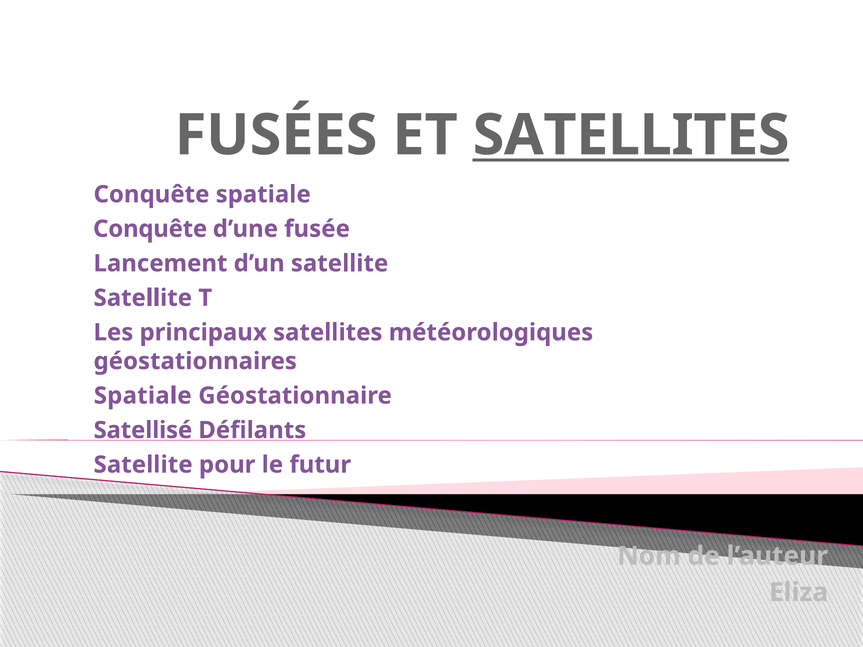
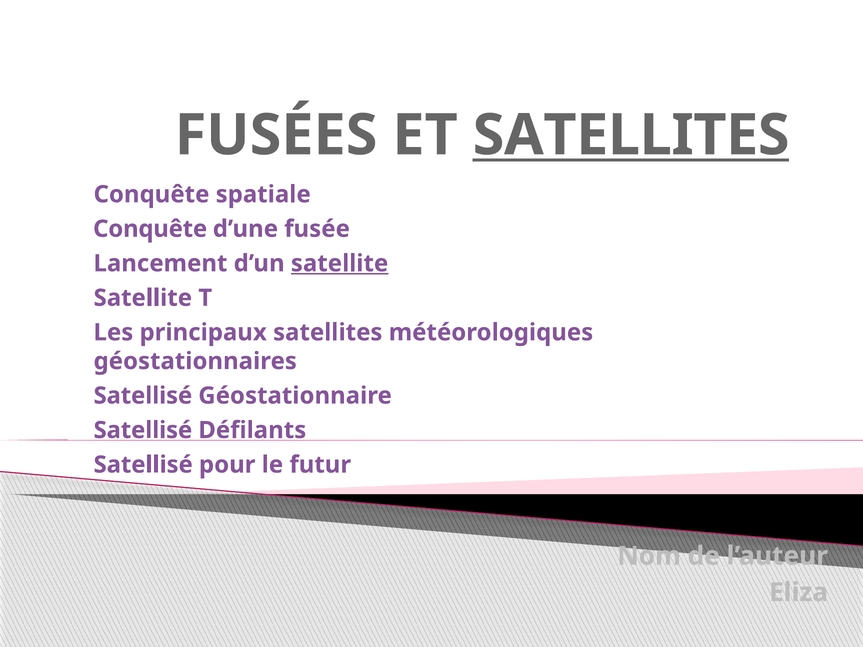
satellite underline: none -> present (340, 264)
Spatiale: Spatiale -> Satellisé (143, 396)
Satellite: Satellite -> Satellisé (143, 465)
